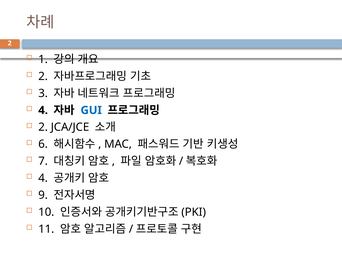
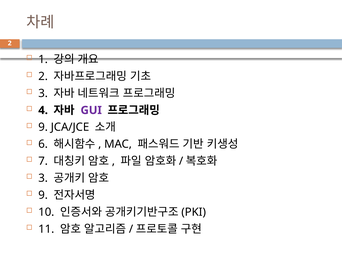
GUI colour: blue -> purple (91, 110)
2: 2 -> 9 (43, 127)
4: 4 -> 3 (43, 179)
